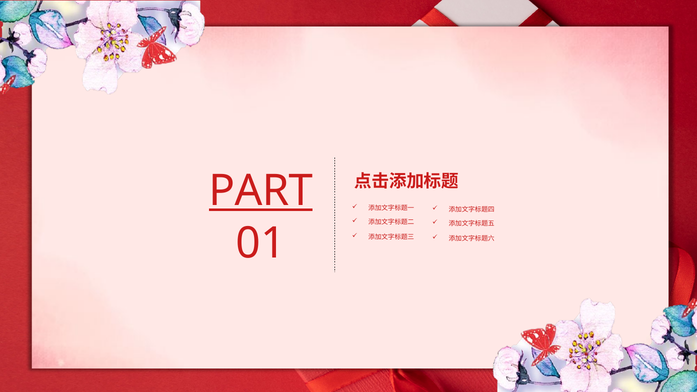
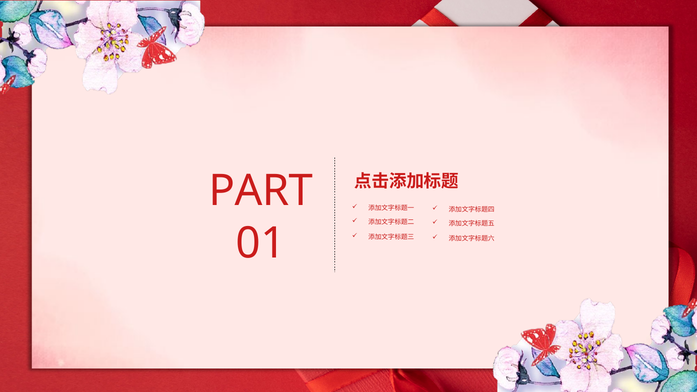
PART underline: present -> none (261, 191)
